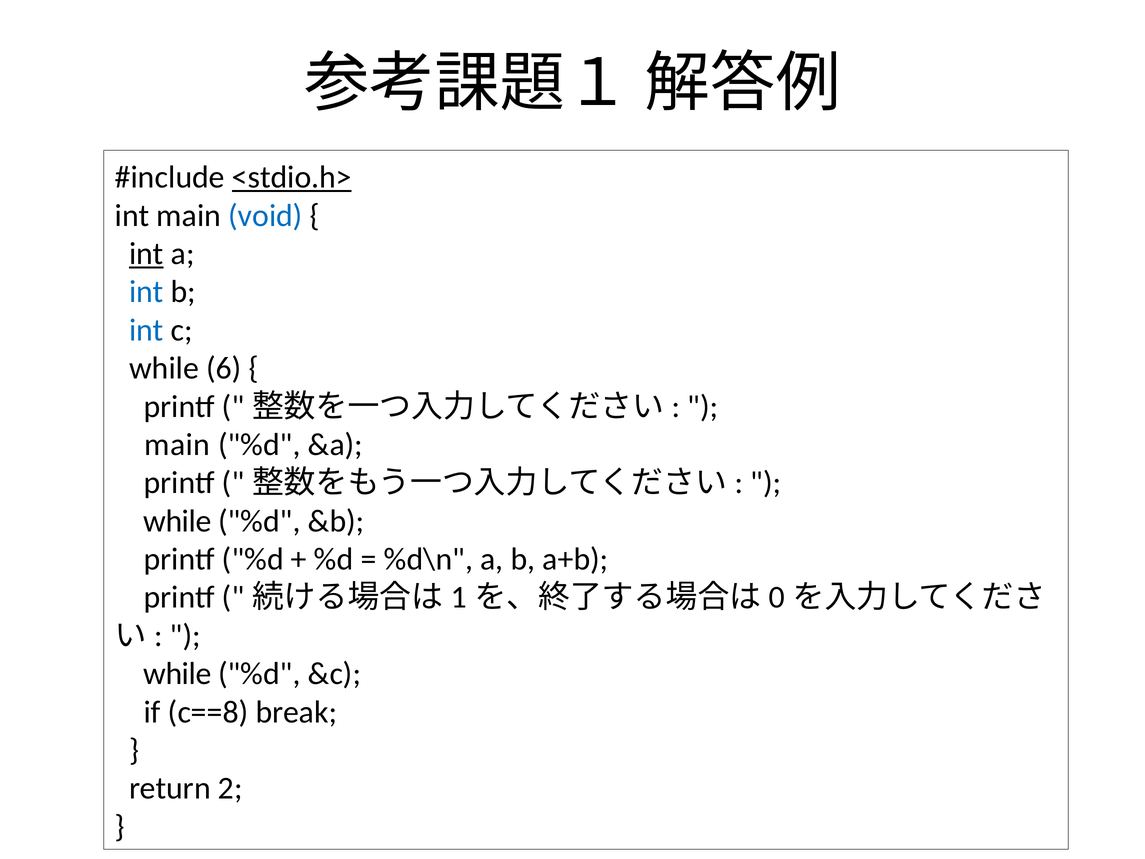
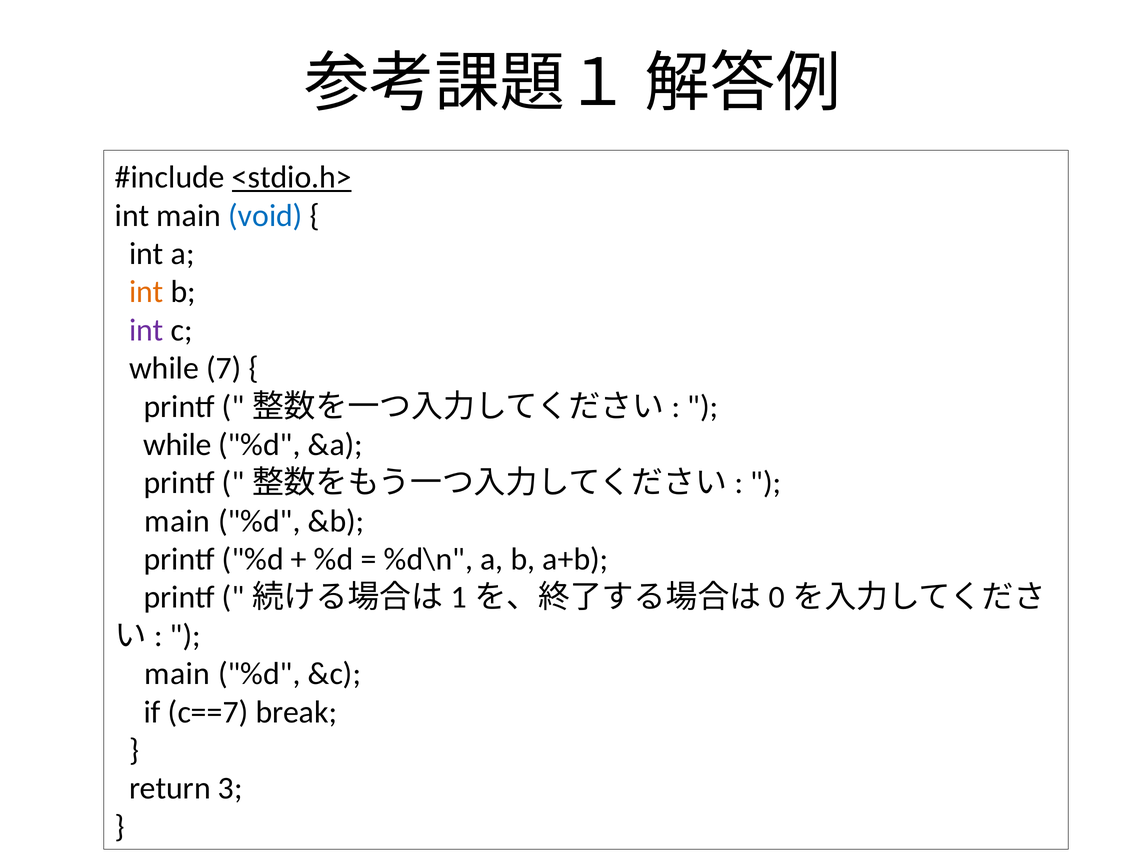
int underline: present -> none (146, 254)
int colour: blue -> orange (146, 292)
int colour: blue -> purple (146, 330)
6: 6 -> 7 (224, 368)
main: main -> while (177, 445)
while: while -> main (177, 521)
while: while -> main (177, 674)
c==8: c==8 -> c==7 (208, 712)
2: 2 -> 3 (230, 788)
